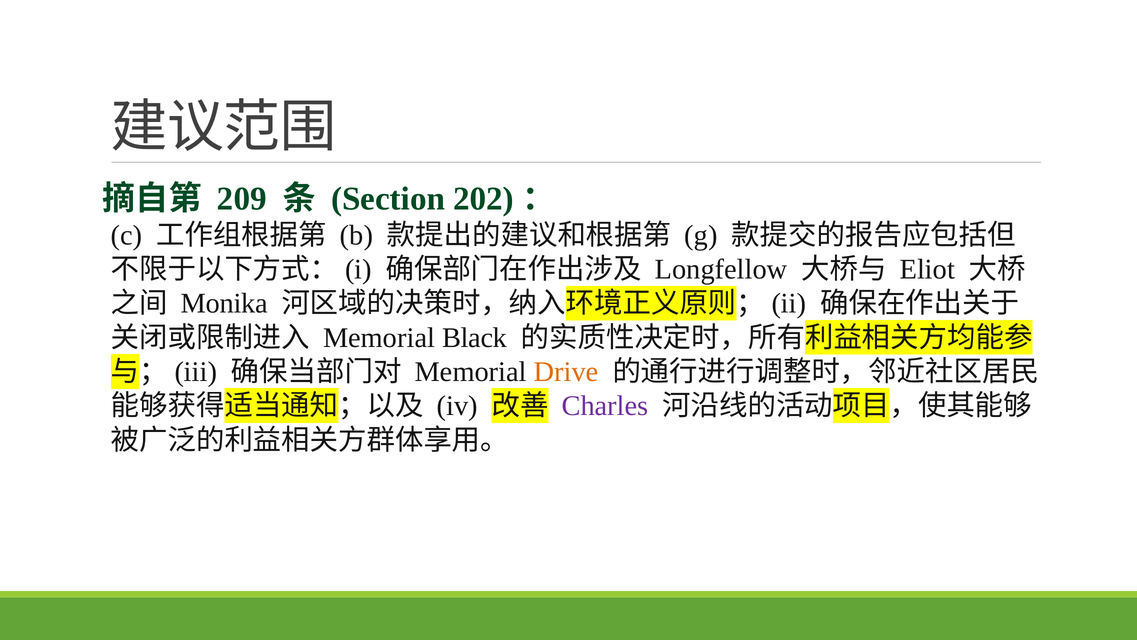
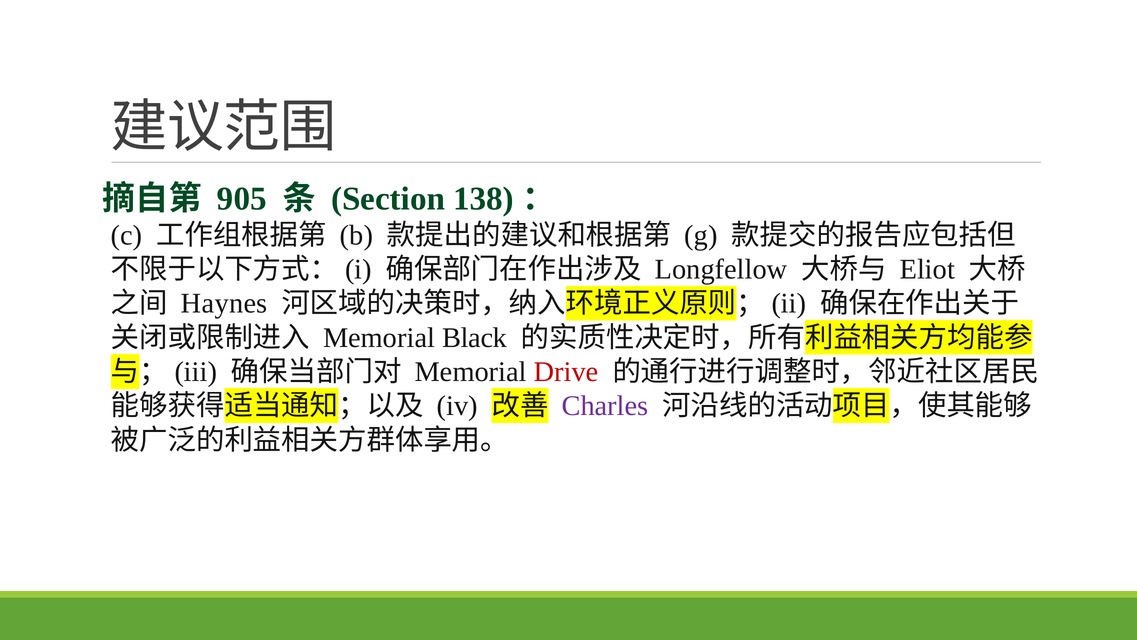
209: 209 -> 905 (242, 199)
202: 202 -> 138 (484, 199)
Monika: Monika -> Haynes (224, 303)
Drive colour: orange -> red (566, 372)
